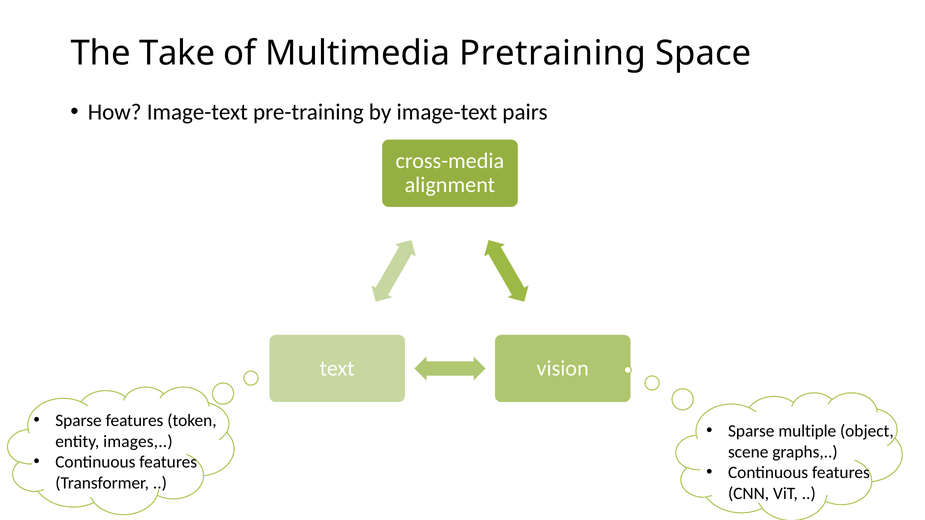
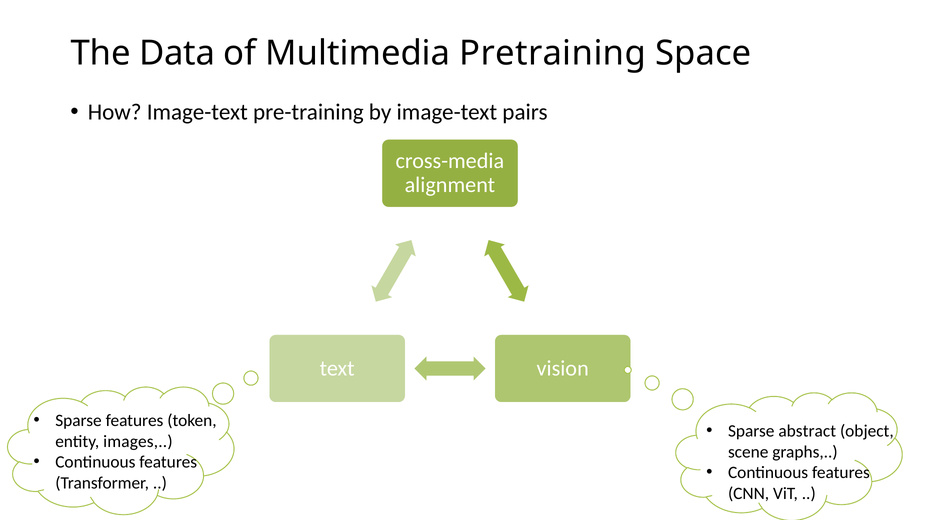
Take: Take -> Data (177, 54)
multiple: multiple -> abstract (807, 431)
